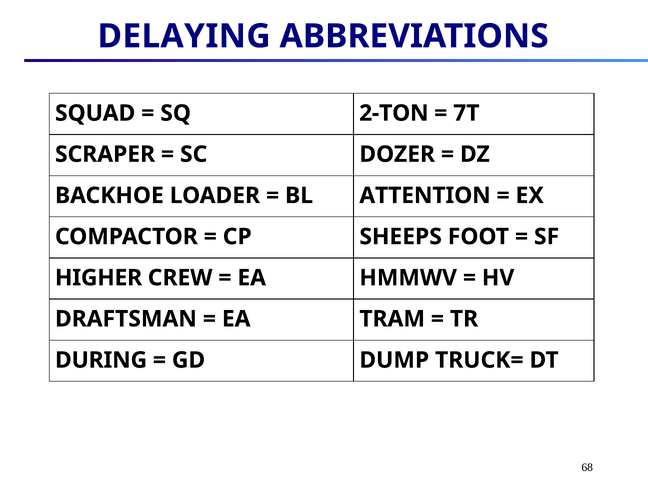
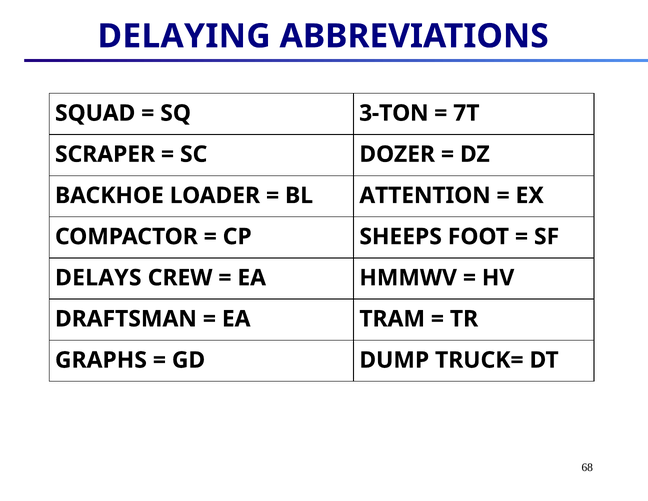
2-TON: 2-TON -> 3-TON (394, 113)
HIGHER: HIGHER -> DELAYS (98, 278)
DURING: DURING -> GRAPHS (101, 360)
